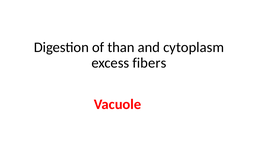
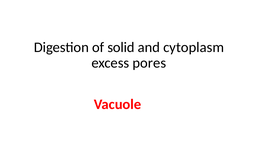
than: than -> solid (121, 47)
fibers: fibers -> pores (149, 63)
